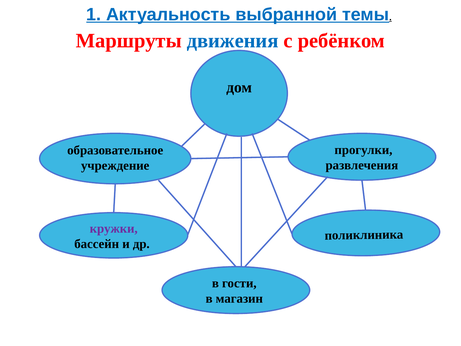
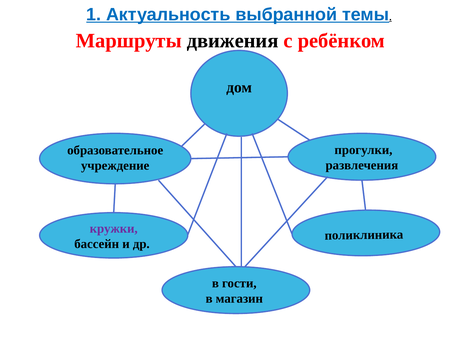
движения colour: blue -> black (233, 41)
